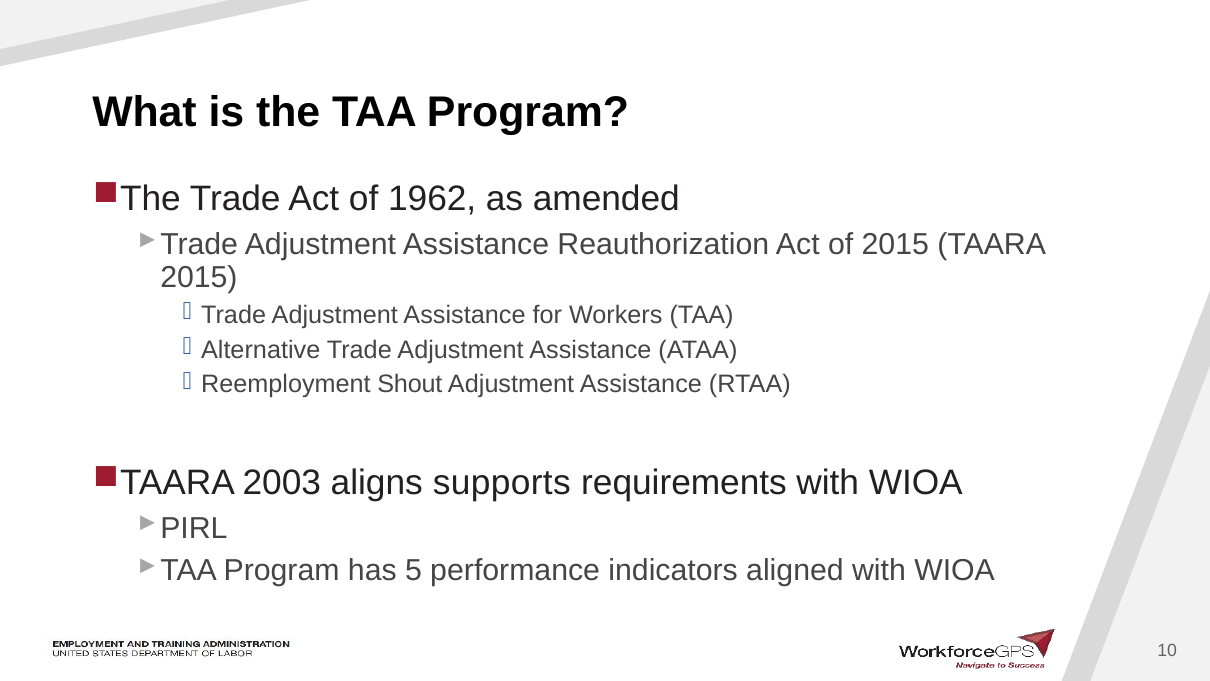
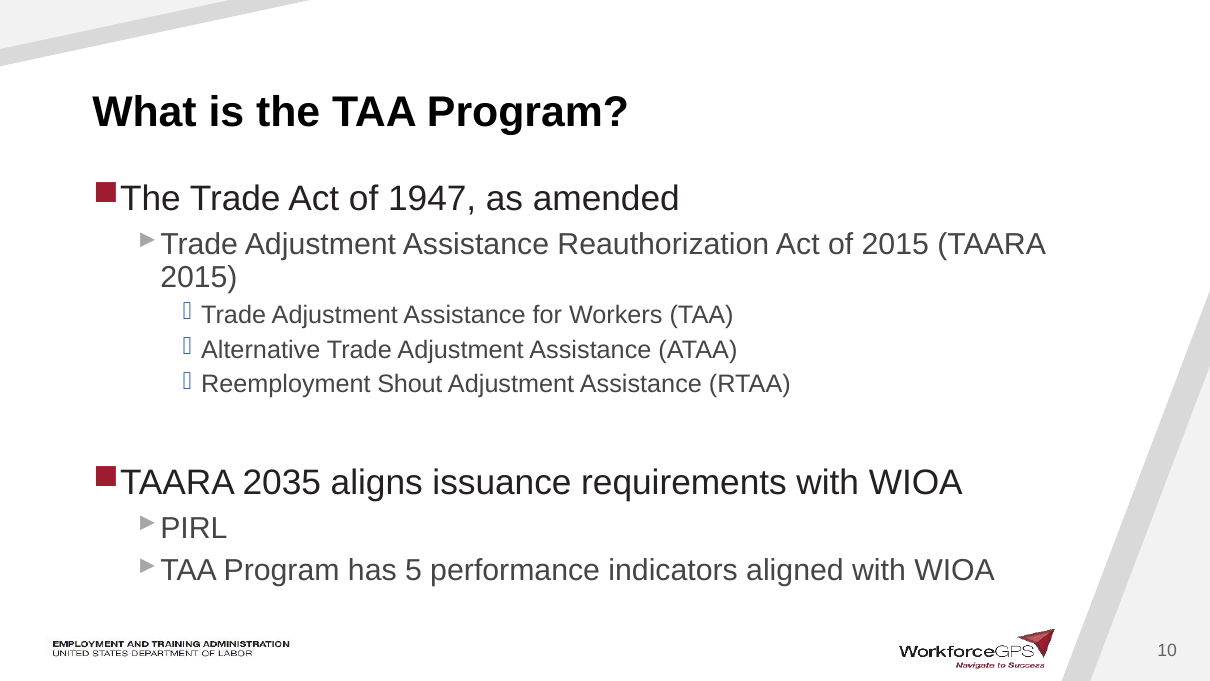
1962: 1962 -> 1947 (432, 199)
2003: 2003 -> 2035 (282, 482)
supports: supports -> issuance (502, 482)
